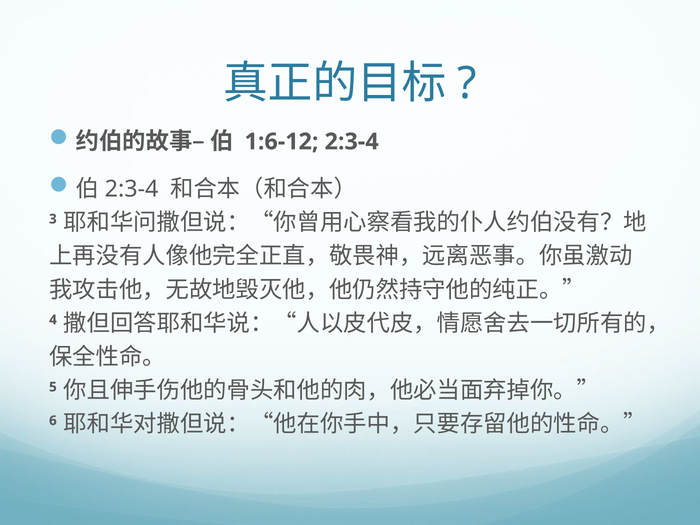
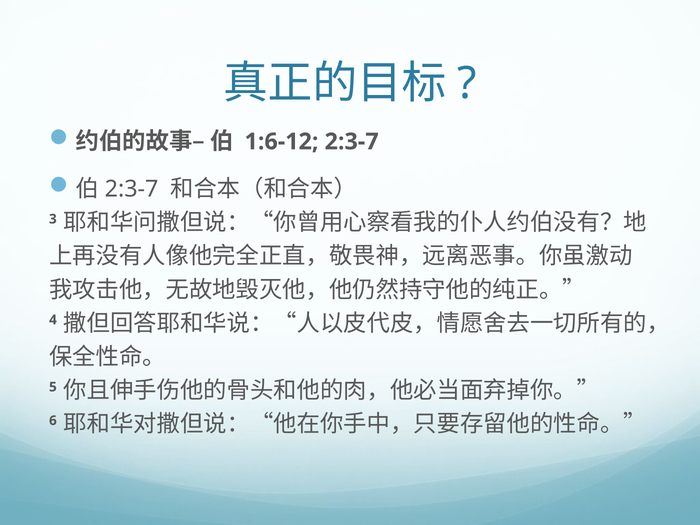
1:6-12 2:3-4: 2:3-4 -> 2:3-7 (352, 142)
2:3-4: 2:3-4 -> 2:3-7 (132, 189)
